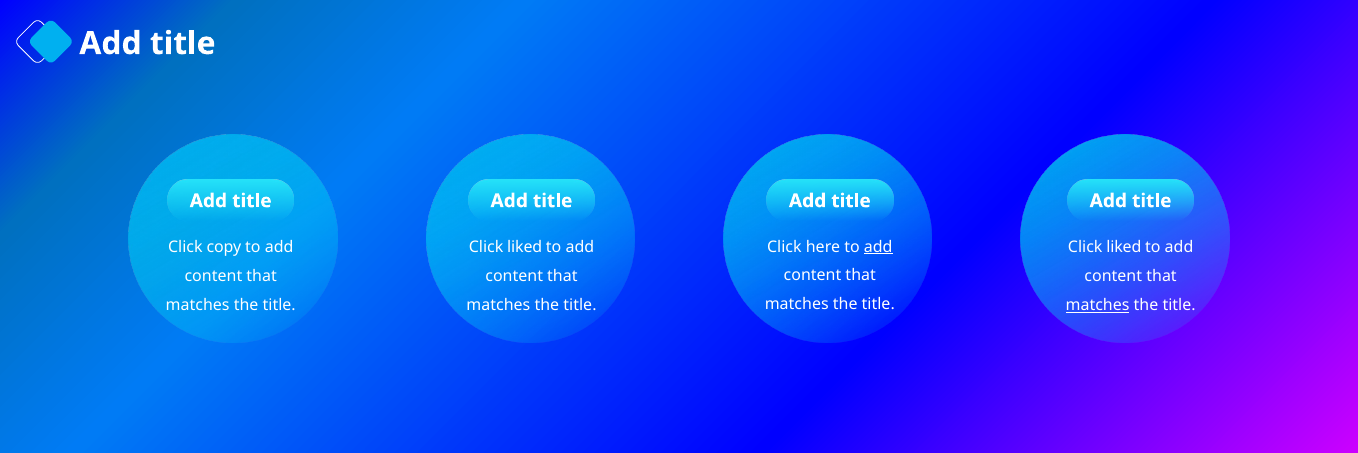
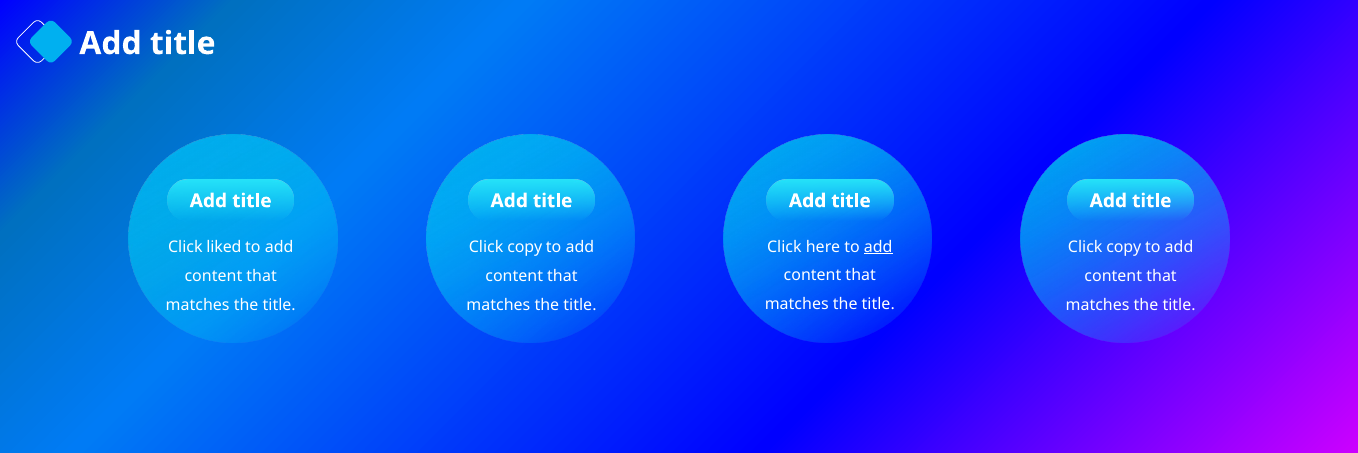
copy: copy -> liked (224, 247)
liked: liked -> copy (525, 247)
liked: liked -> copy (1124, 247)
matches underline: present -> none (1098, 305)
